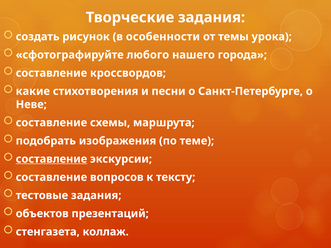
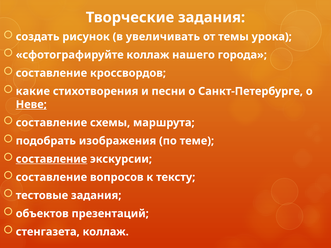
особенности: особенности -> увеличивать (163, 37)
сфотографируйте любого: любого -> коллаж (148, 55)
Неве underline: none -> present (31, 105)
